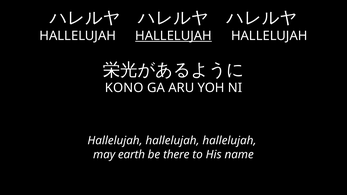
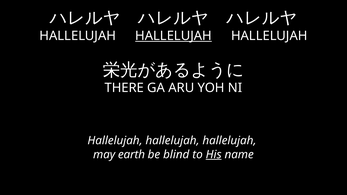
KONO: KONO -> THERE (124, 88)
there: there -> blind (176, 155)
His underline: none -> present (214, 155)
